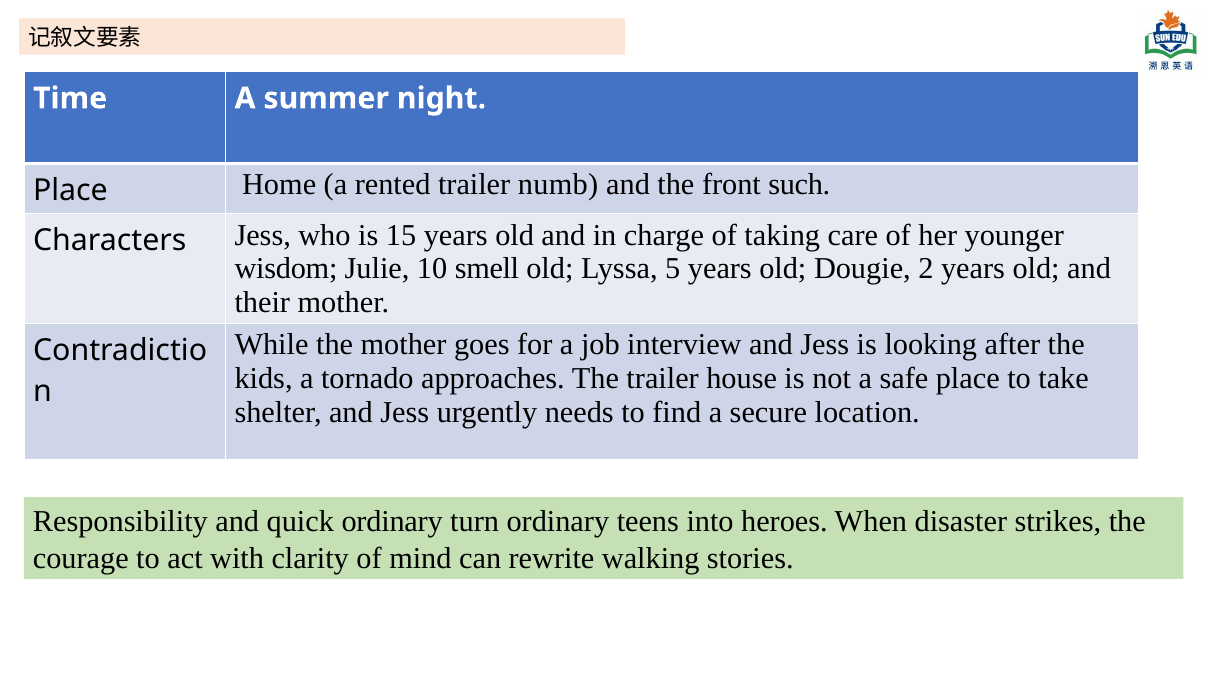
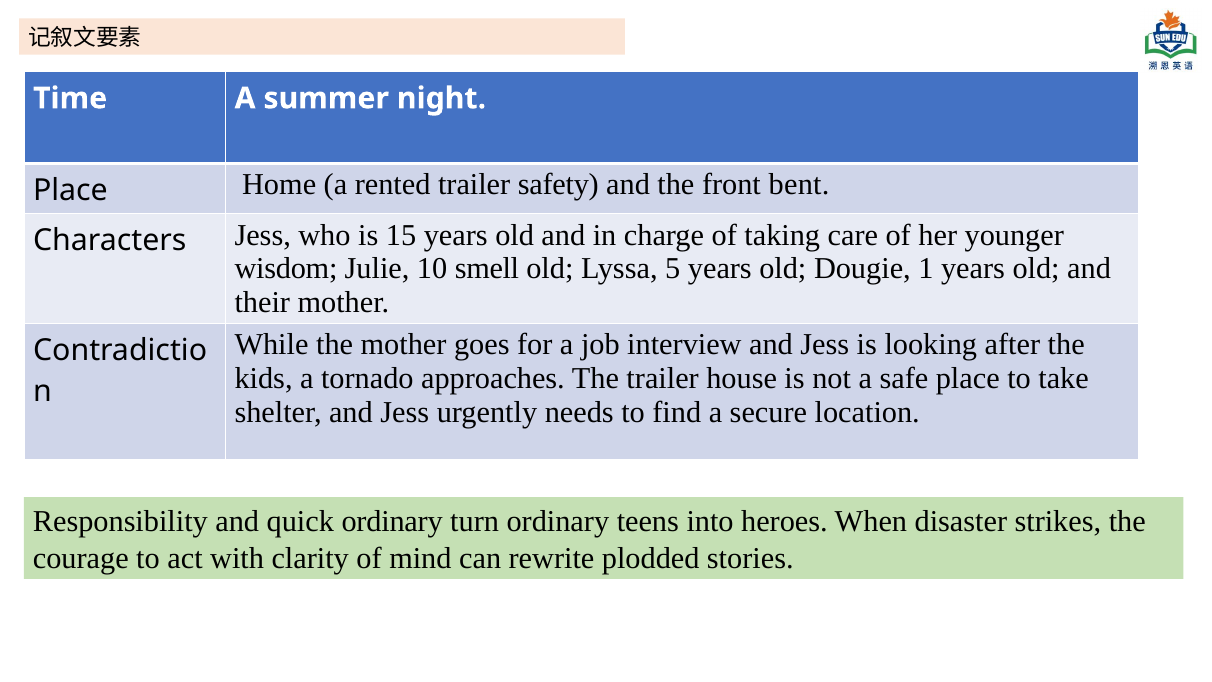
numb: numb -> safety (558, 185)
such: such -> bent (799, 185)
2: 2 -> 1 (926, 269)
walking: walking -> plodded (651, 558)
